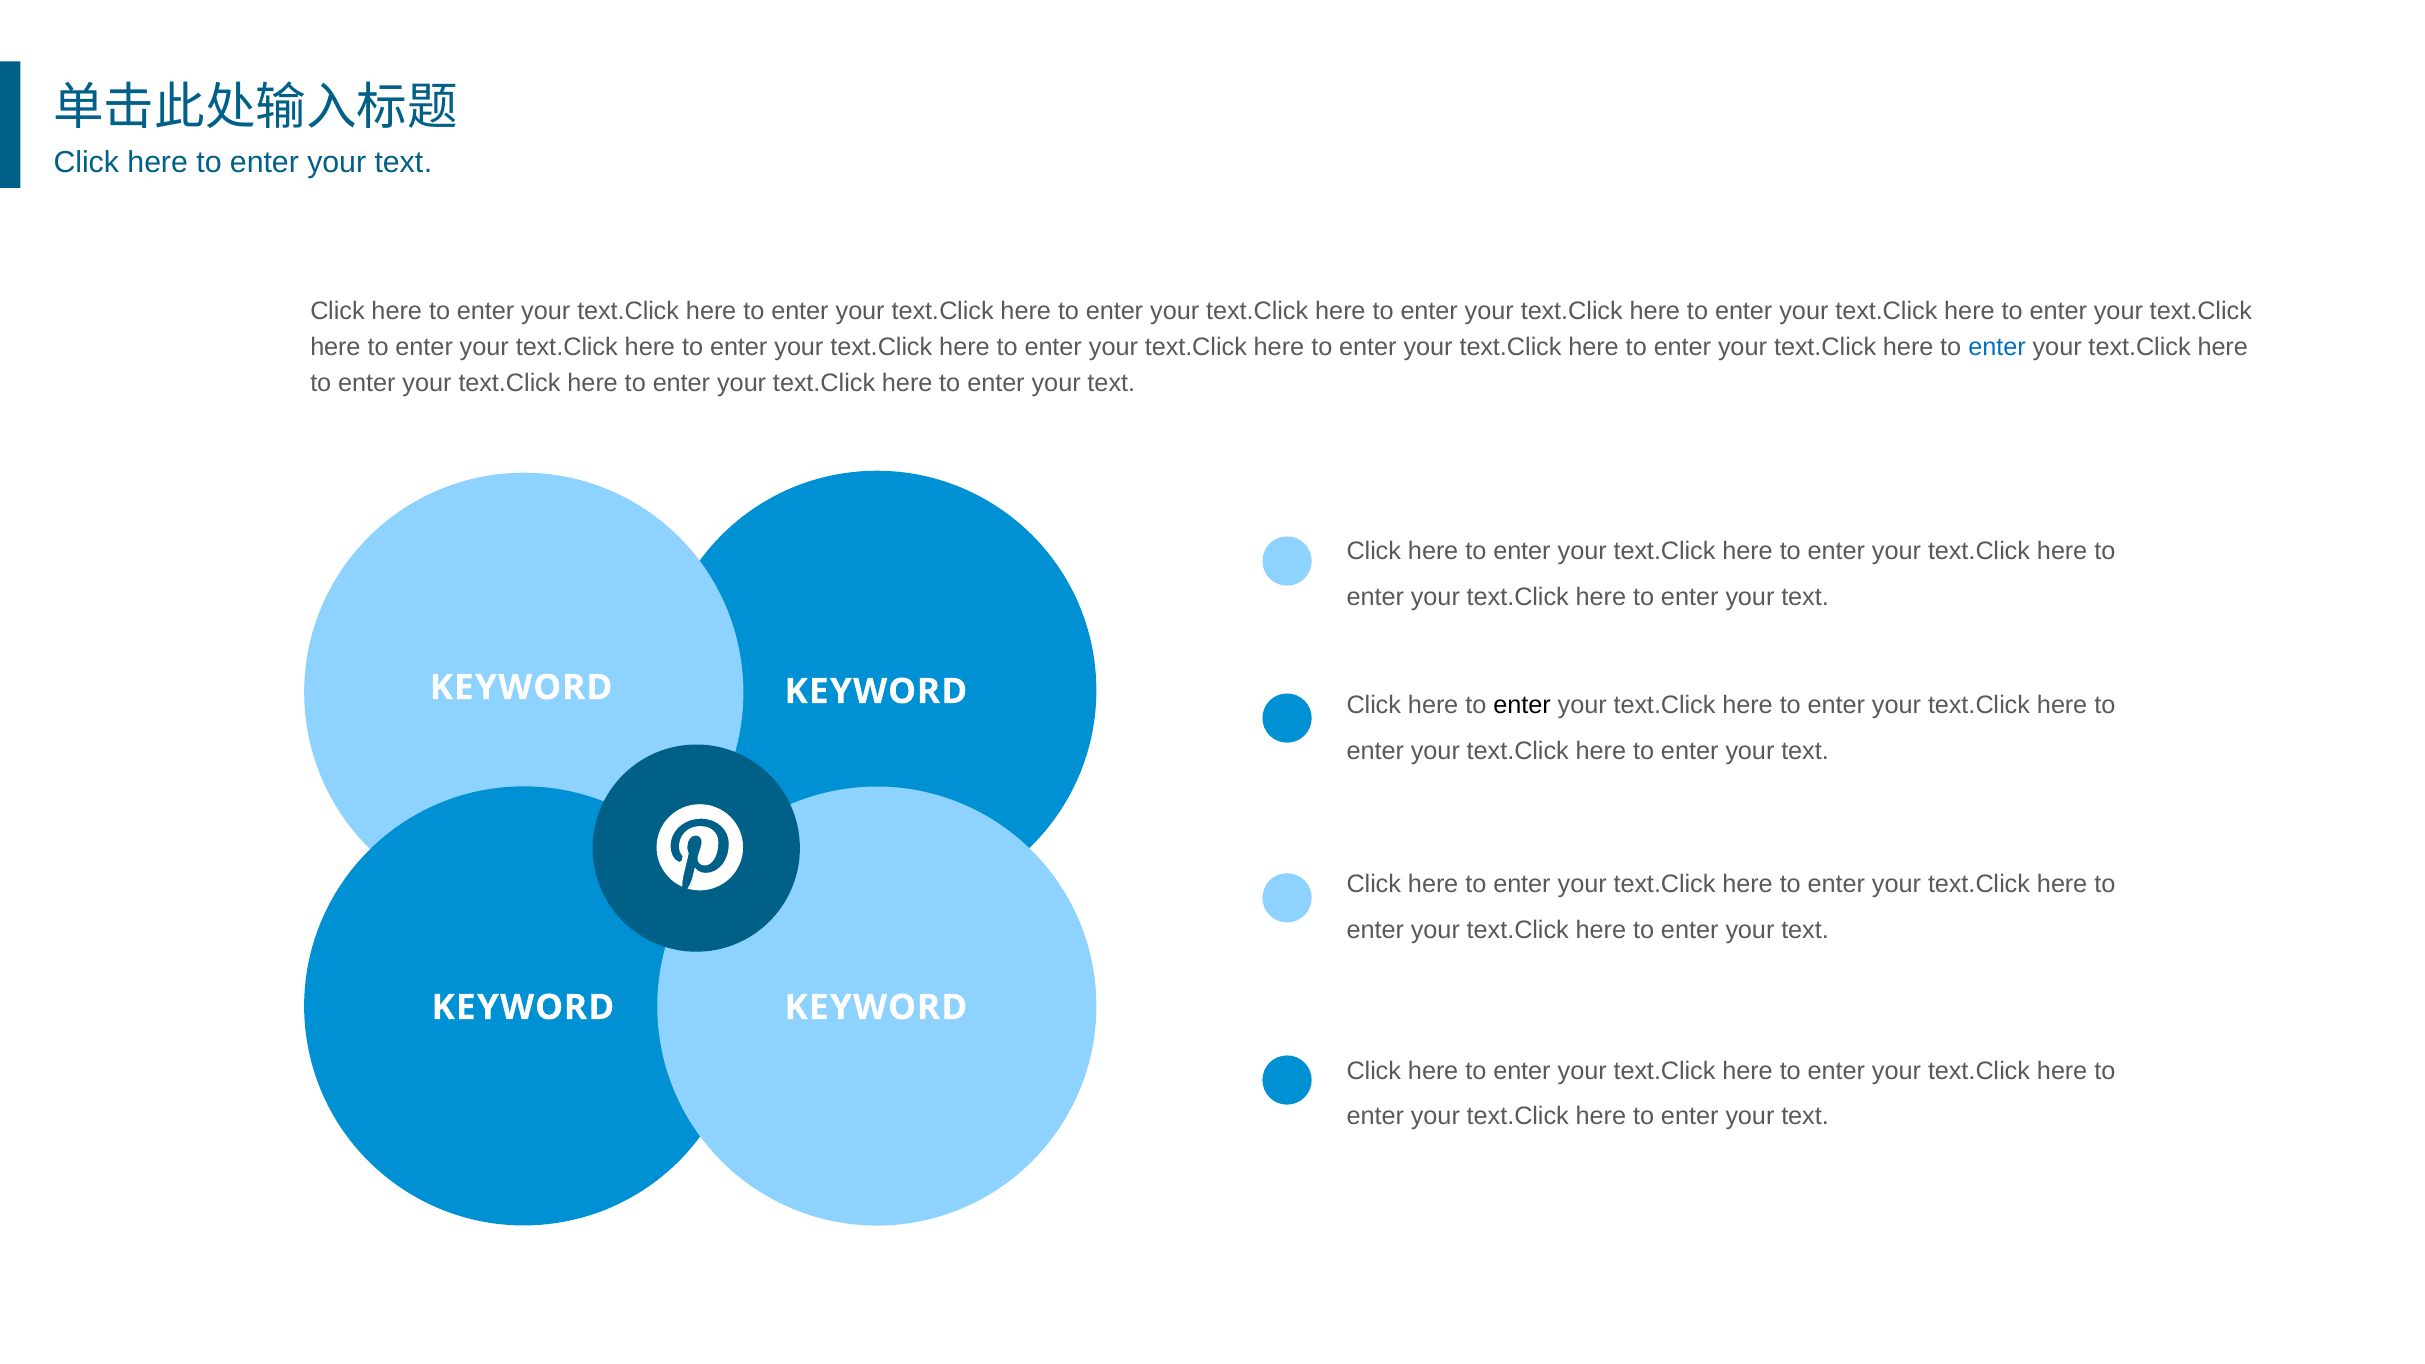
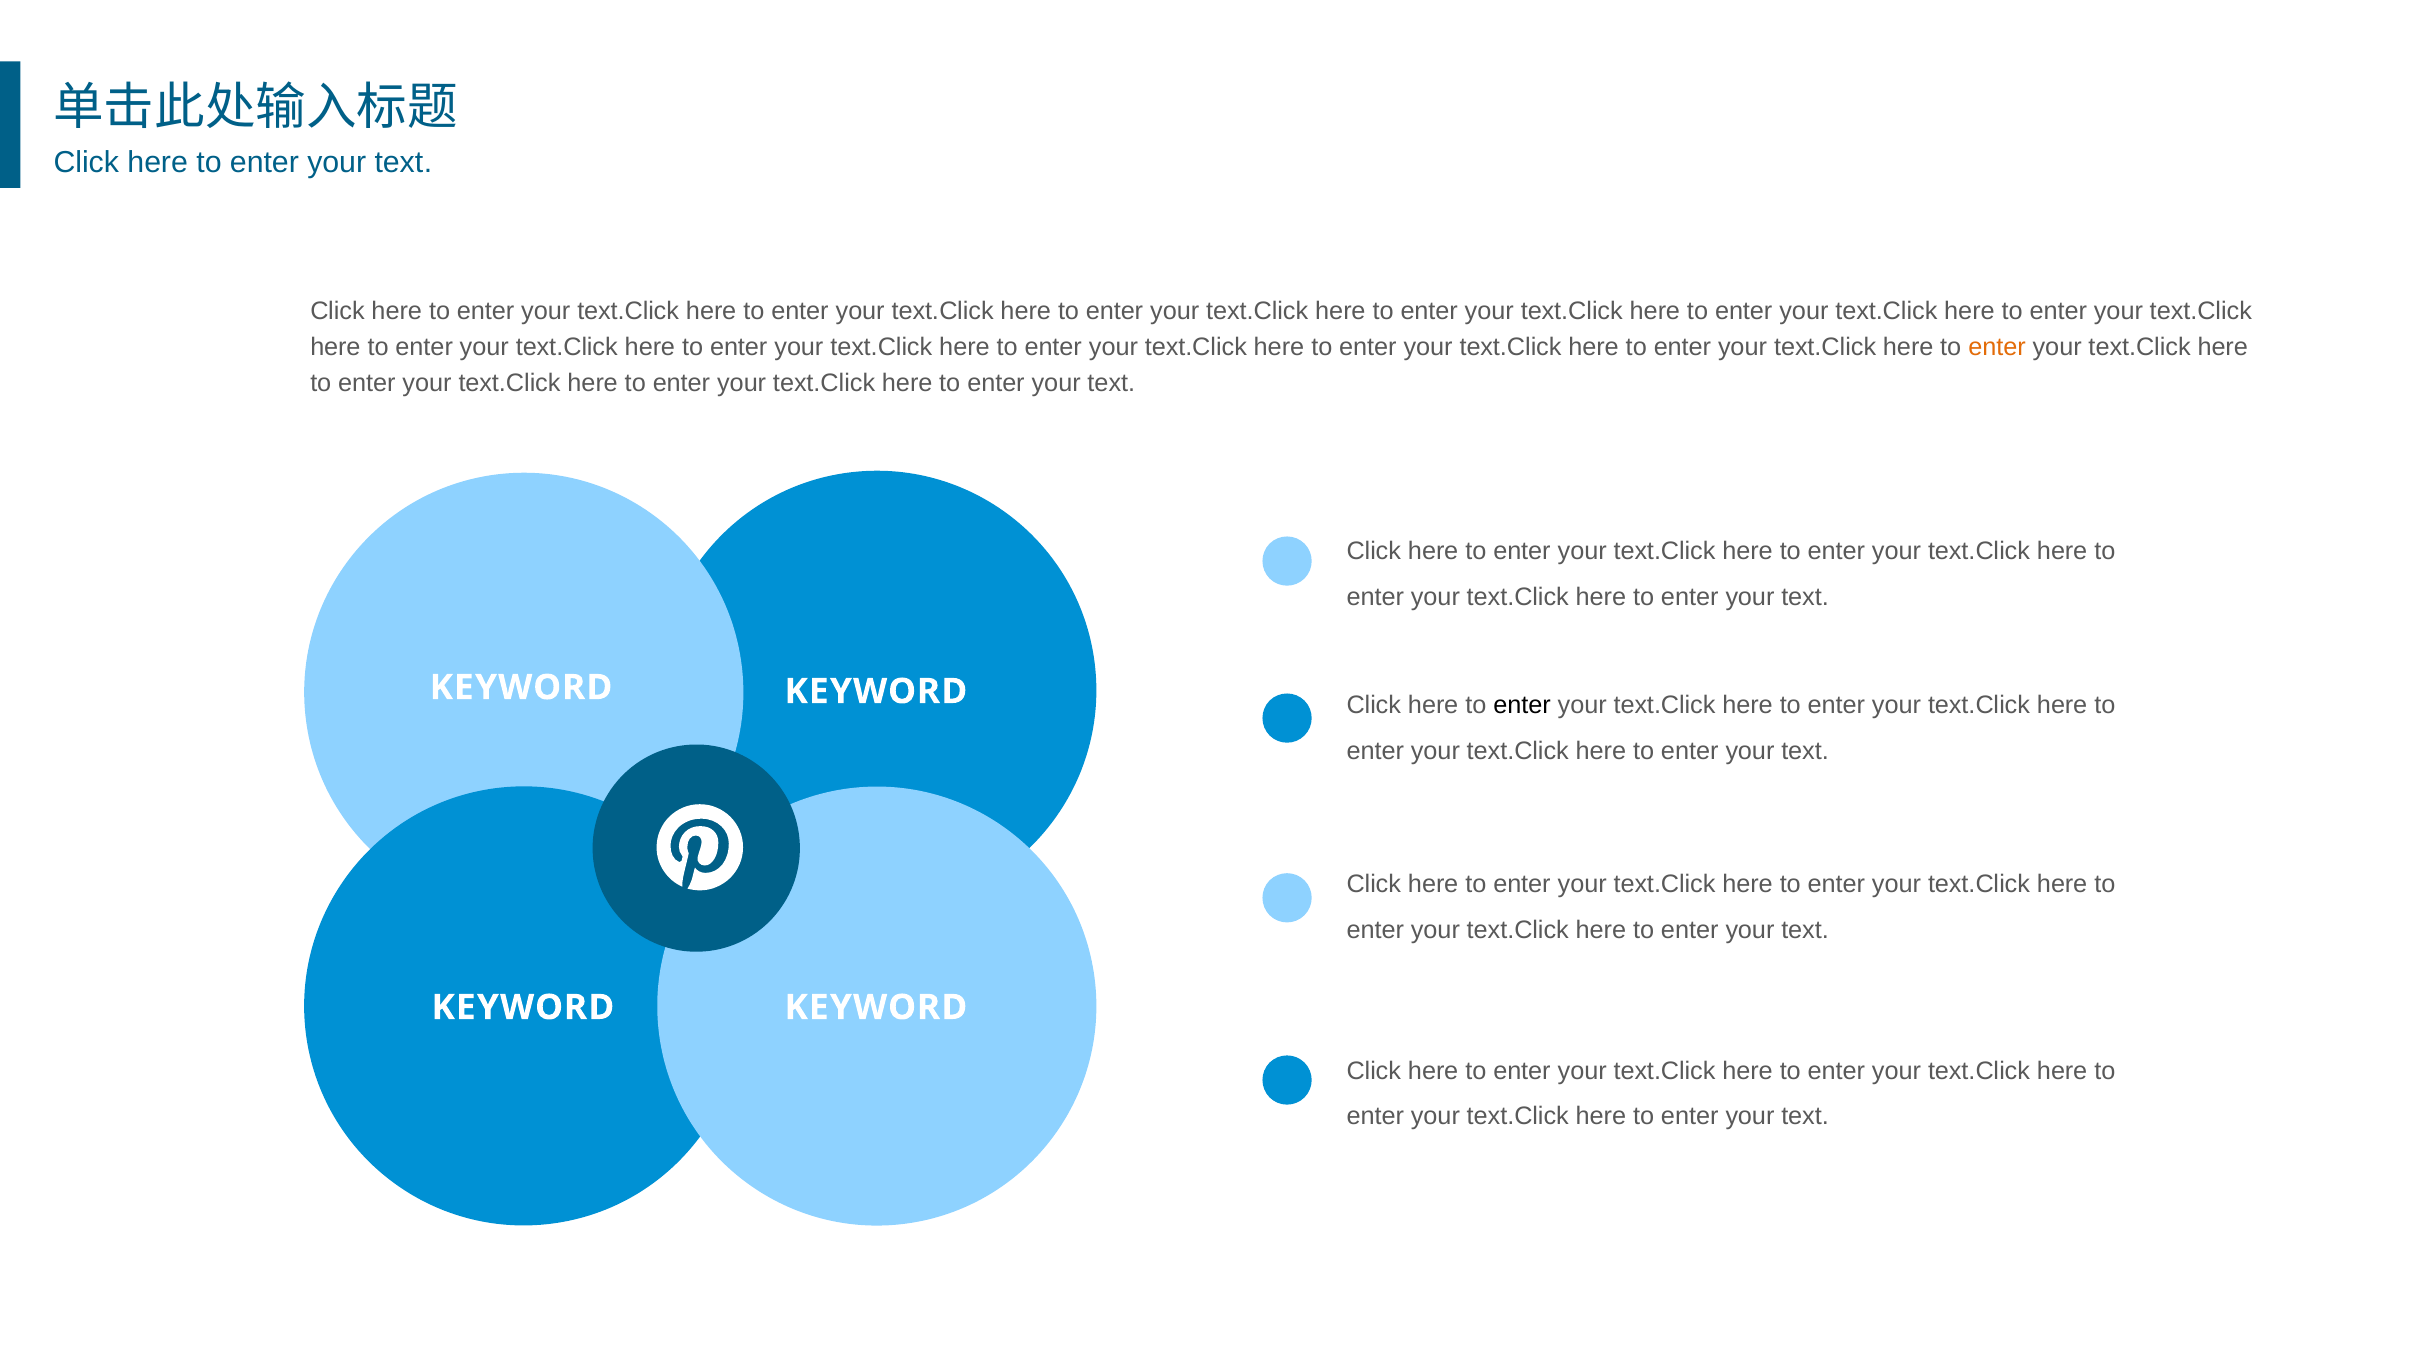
enter colour: blue -> orange (1997, 347)
